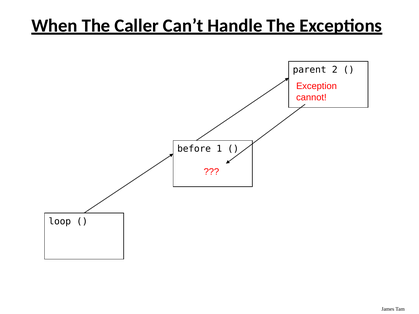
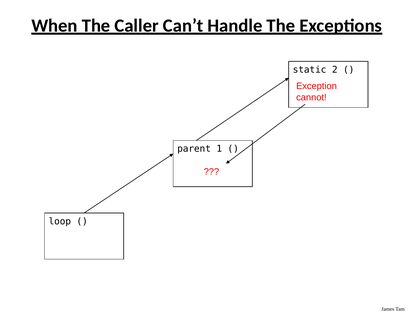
parent: parent -> static (310, 70)
before: before -> parent (194, 149)
